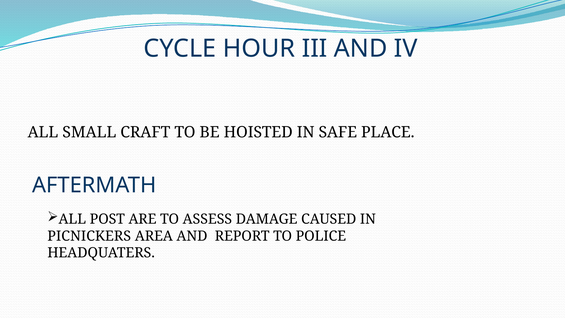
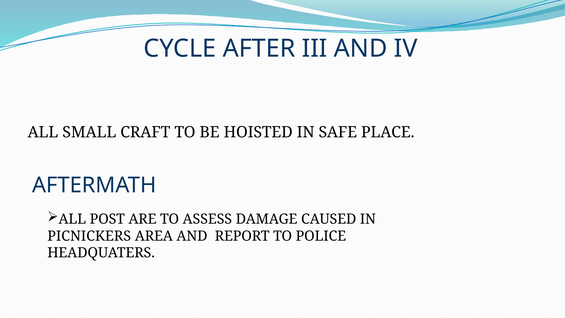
HOUR: HOUR -> AFTER (259, 48)
